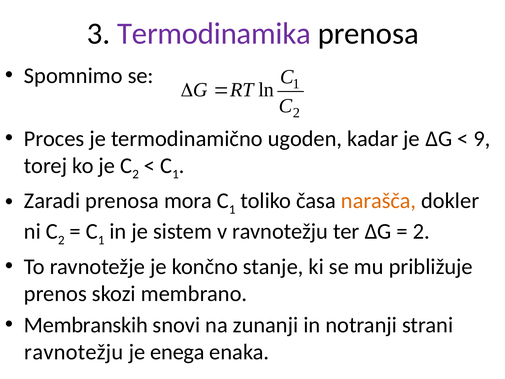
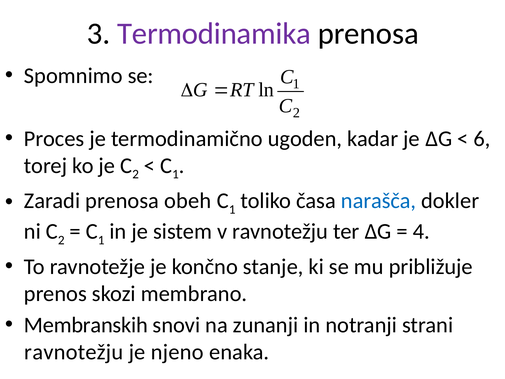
9: 9 -> 6 (482, 139)
mora: mora -> obeh (188, 201)
narašča colour: orange -> blue (379, 201)
2: 2 -> 4 (421, 231)
enega: enega -> njeno (177, 352)
